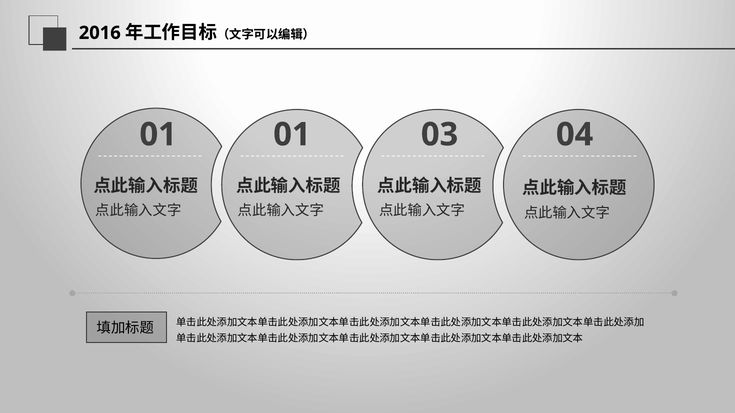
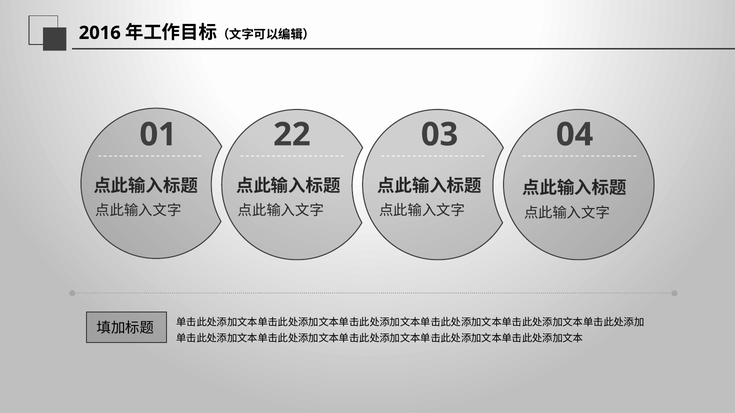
01 01: 01 -> 22 (292, 135)
